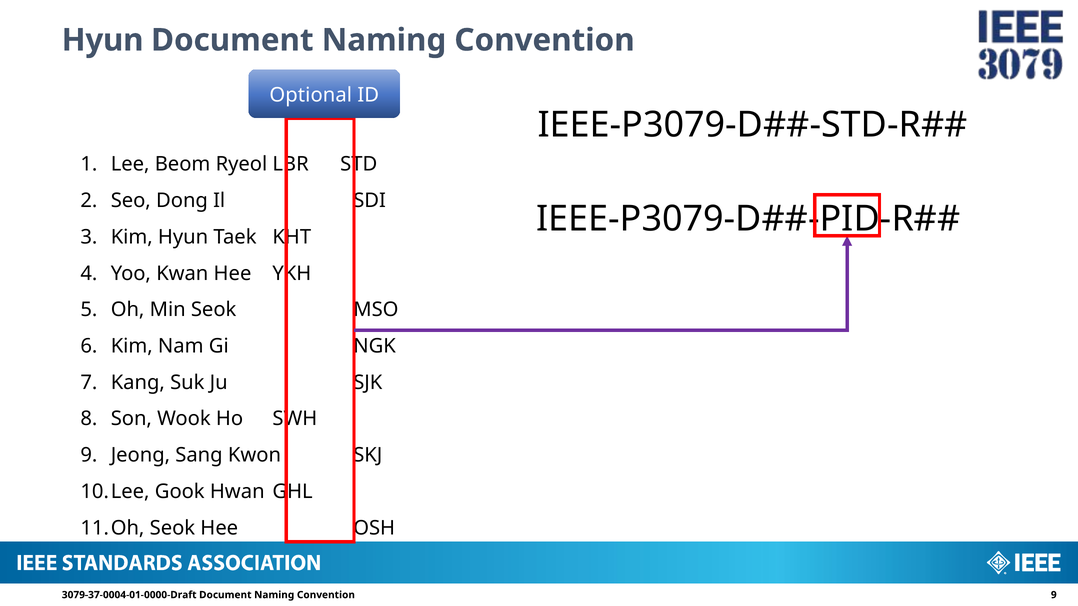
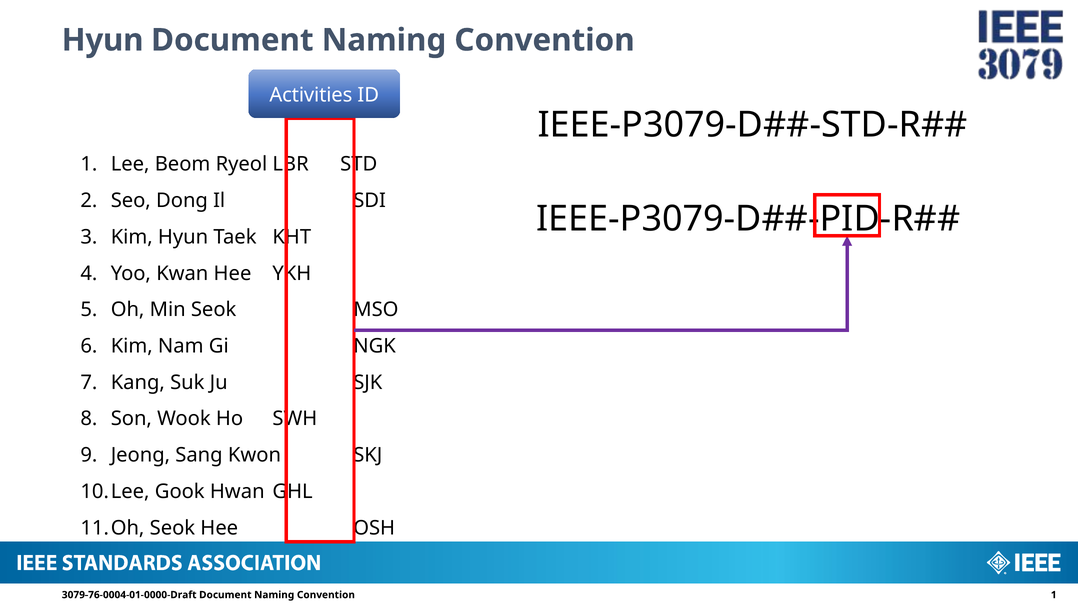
Optional: Optional -> Activities (311, 95)
3079-37-0004-01-0000-Draft: 3079-37-0004-01-0000-Draft -> 3079-76-0004-01-0000-Draft (129, 595)
Convention 9: 9 -> 1 (1054, 595)
